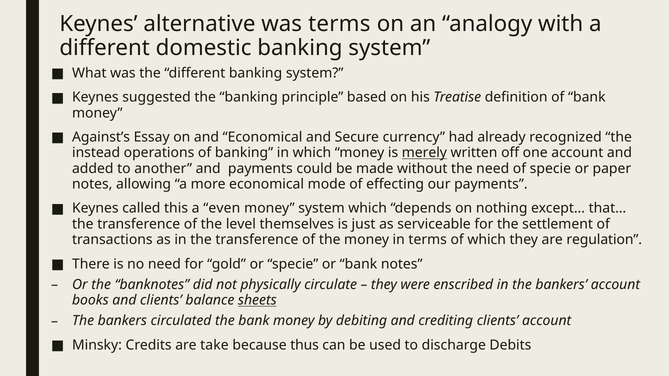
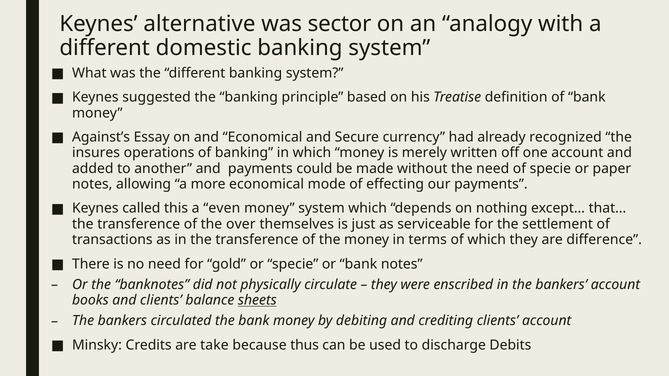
was terms: terms -> sector (340, 24)
instead: instead -> insures (96, 153)
merely underline: present -> none (424, 153)
level: level -> over (241, 224)
regulation: regulation -> difference (604, 240)
